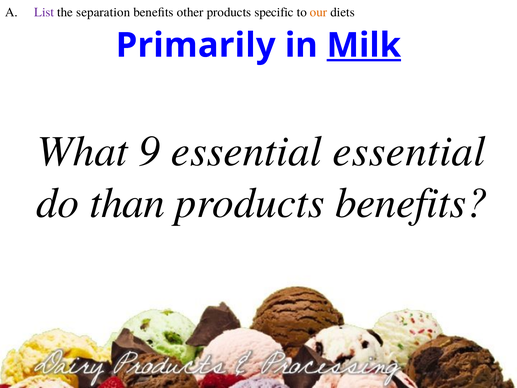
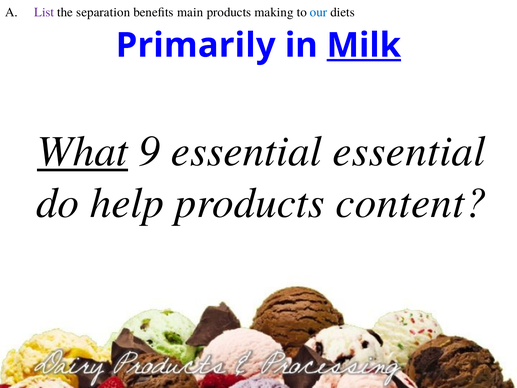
other: other -> main (190, 12)
specific: specific -> making (274, 12)
our colour: orange -> blue (319, 12)
What underline: none -> present (82, 151)
than: than -> help (127, 203)
products benefits: benefits -> content (411, 203)
